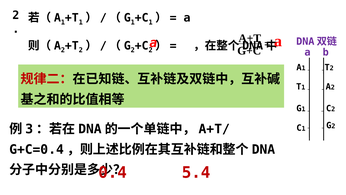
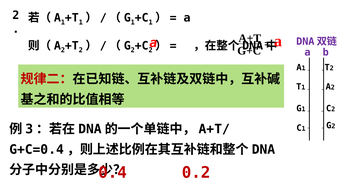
5.4: 5.4 -> 0.2 (196, 172)
